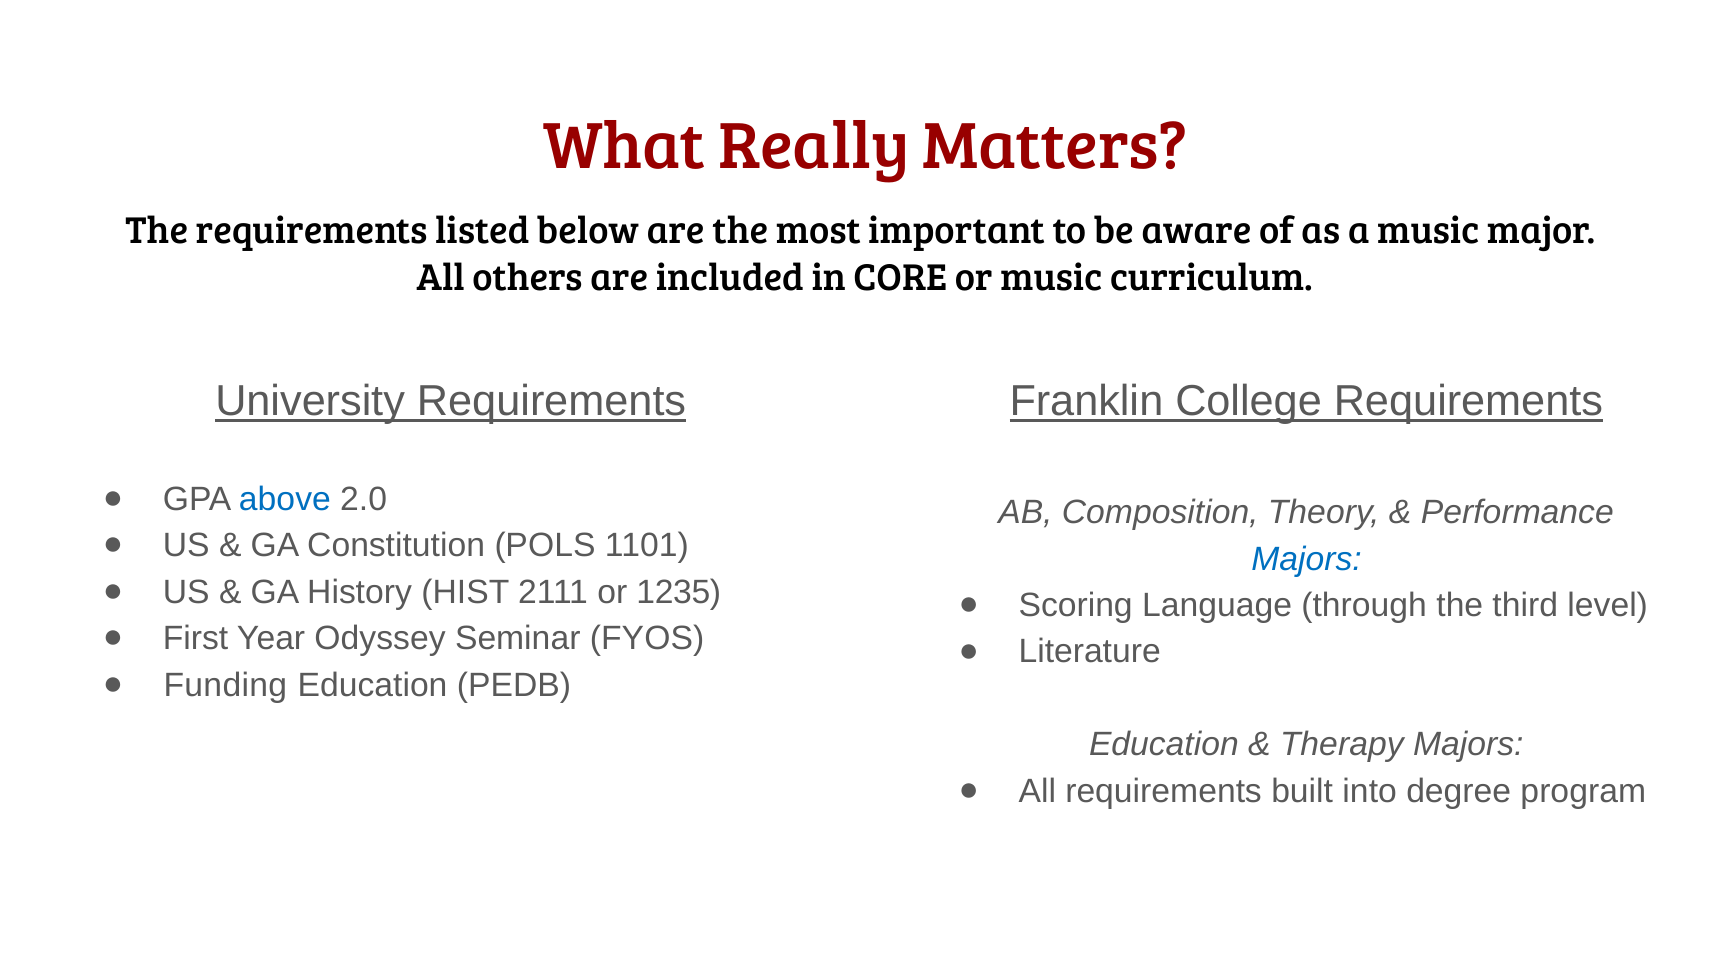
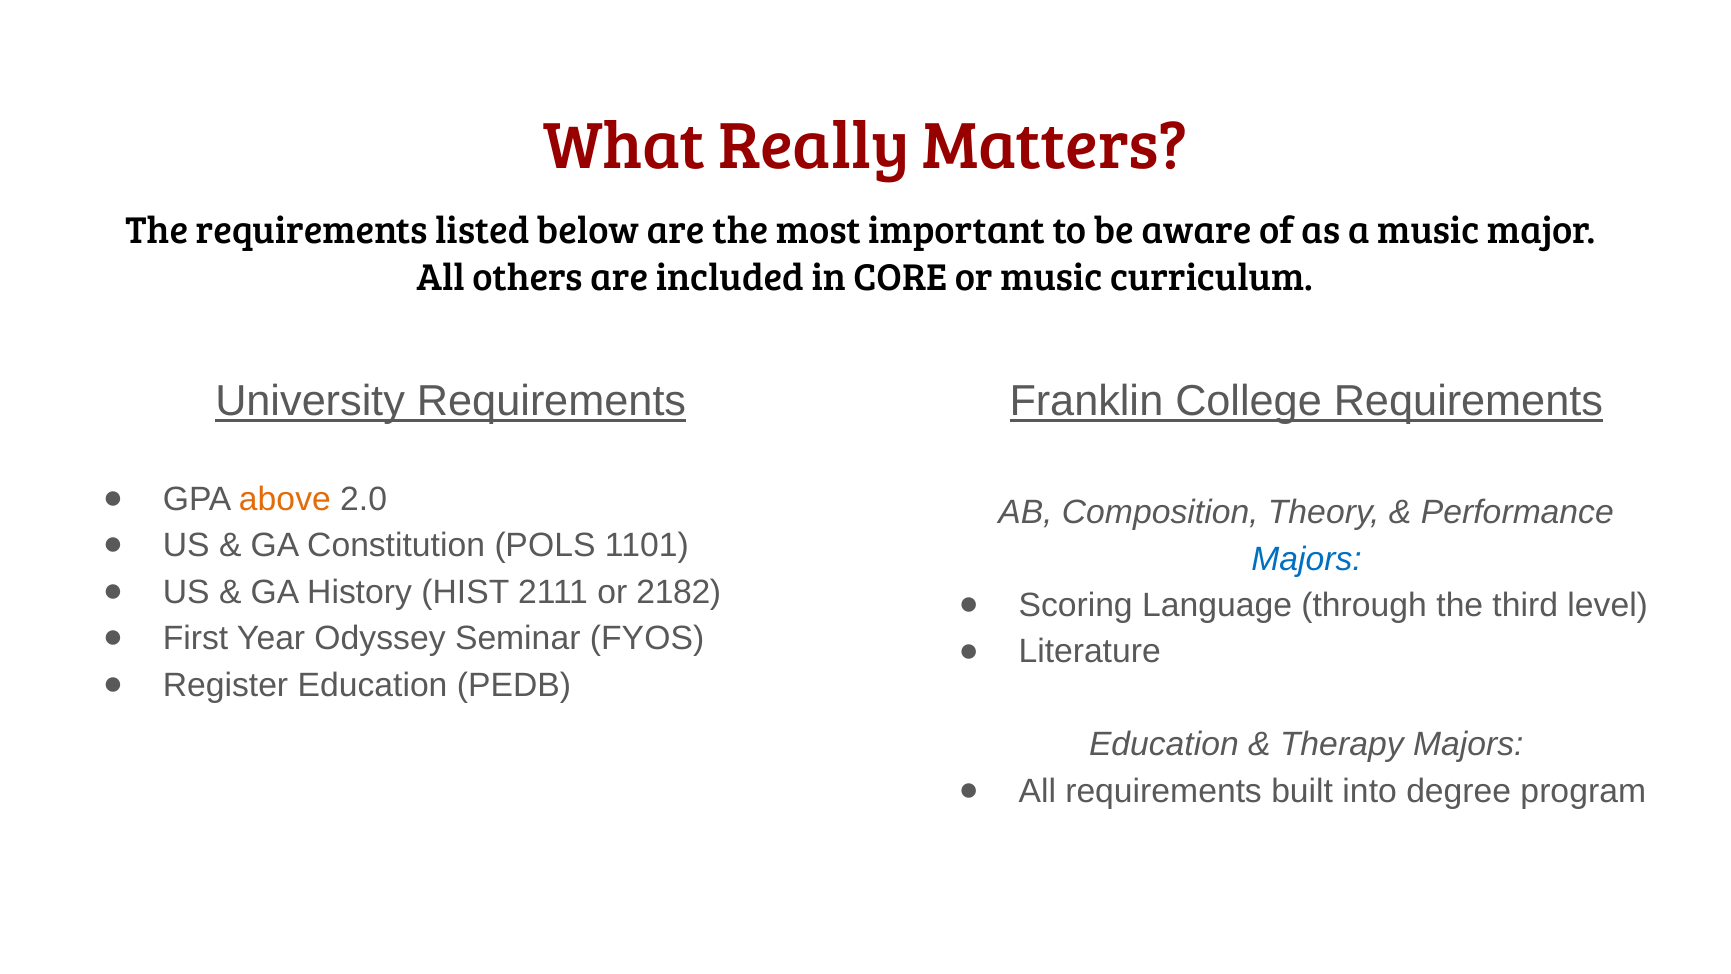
above colour: blue -> orange (285, 499)
1235: 1235 -> 2182 (679, 592)
Funding: Funding -> Register (226, 685)
